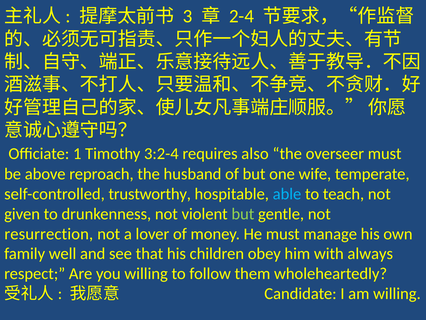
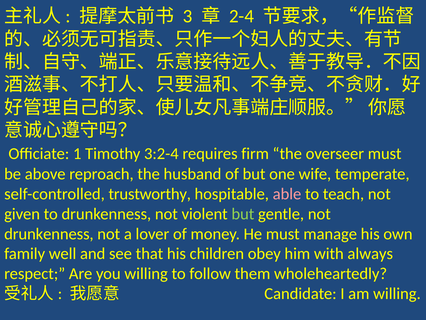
also: also -> firm (255, 153)
able colour: light blue -> pink (287, 194)
resurrection: resurrection -> drunkenness (49, 234)
